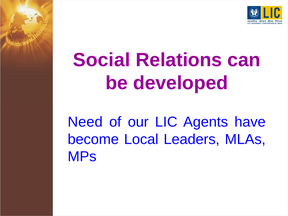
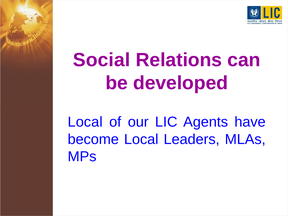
Need: Need -> Local (85, 122)
